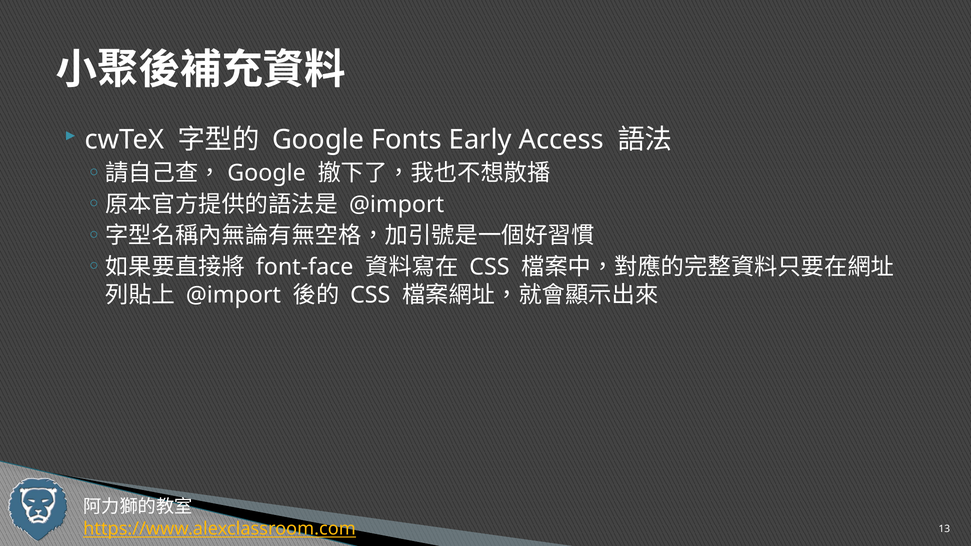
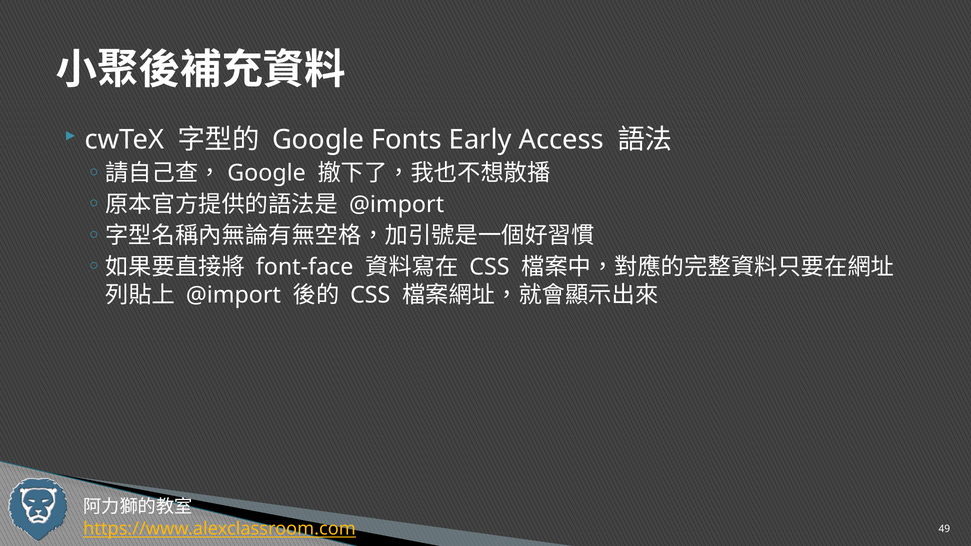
13: 13 -> 49 (944, 529)
